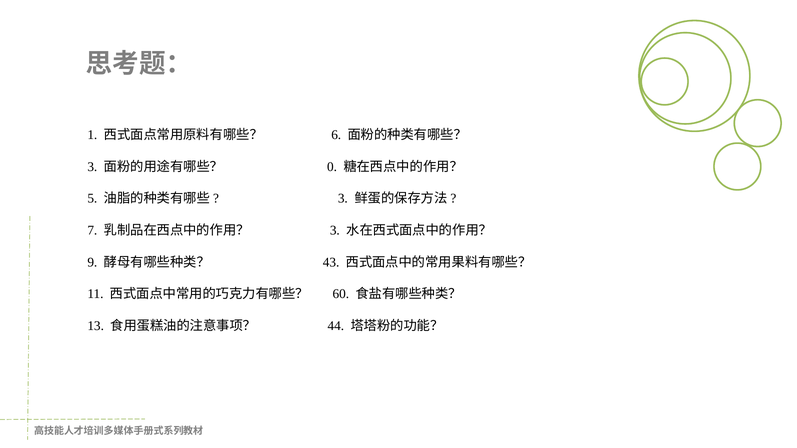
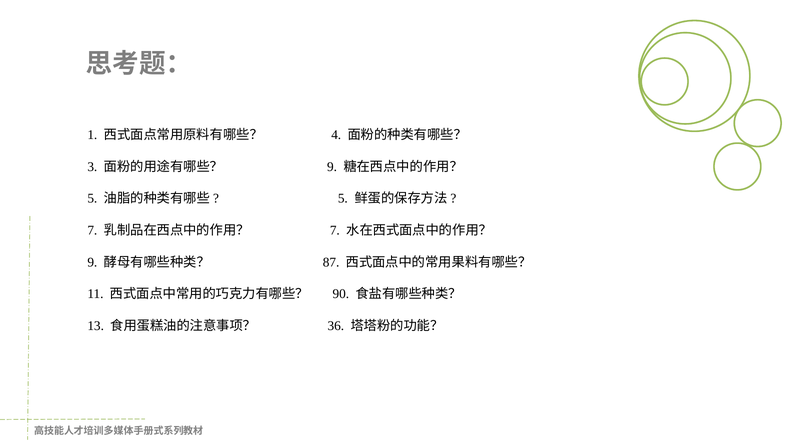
6: 6 -> 4 (336, 135)
0: 0 -> 9 (332, 167)
3: 3 -> 5 (343, 199)
3: 3 -> 7 (335, 231)
43: 43 -> 87 (331, 262)
60: 60 -> 90 (341, 294)
44: 44 -> 36 (336, 326)
